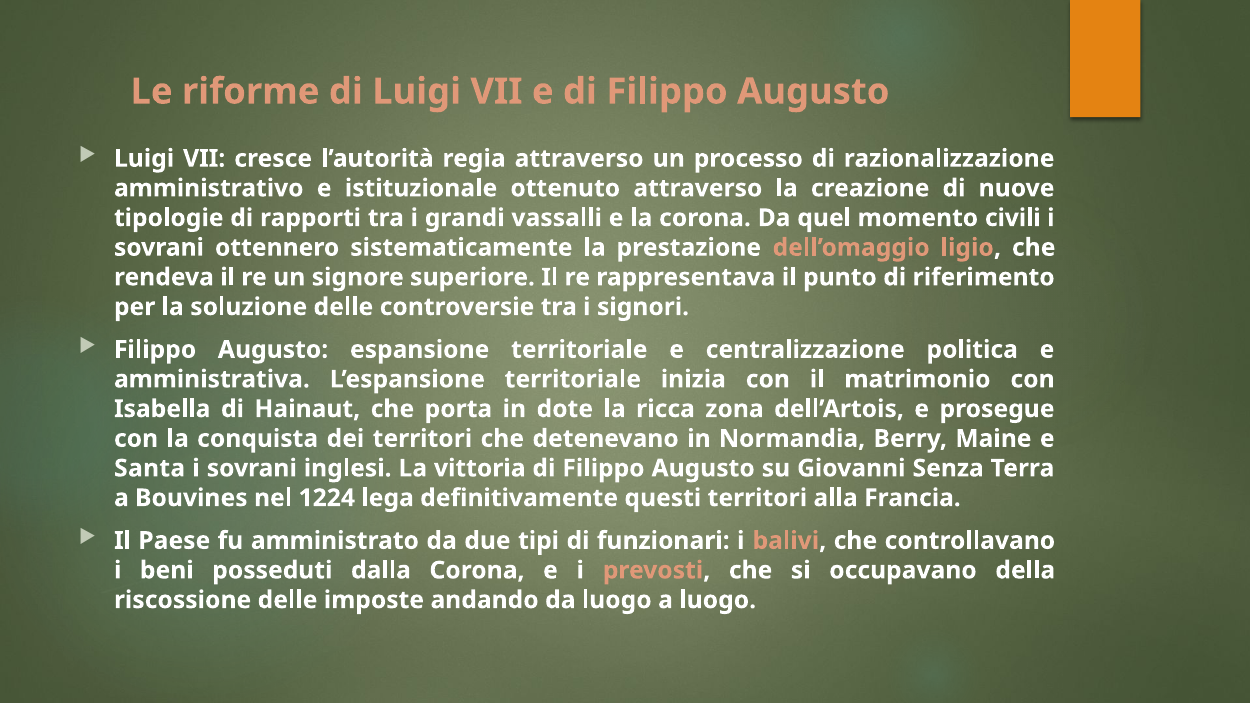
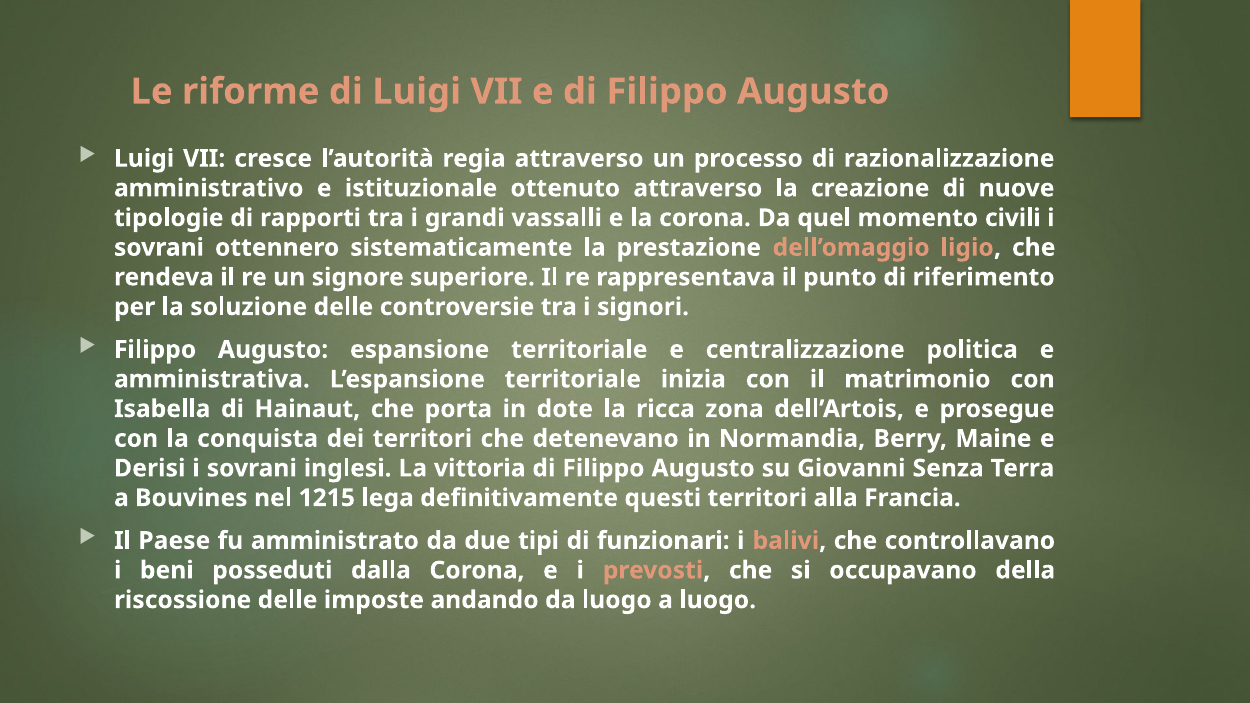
Santa: Santa -> Derisi (150, 468)
1224: 1224 -> 1215 (327, 498)
